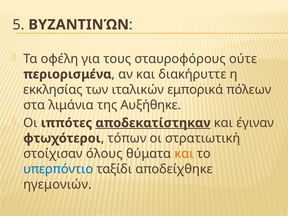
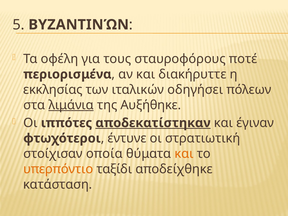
ούτε: ούτε -> ποτέ (243, 59)
εμπορικά: εμπορικά -> οδηγήσει (195, 90)
λιμάνια underline: none -> present (71, 105)
τόπων: τόπων -> έντυνε (127, 138)
όλους: όλους -> οποία (104, 154)
υπερπόντιο colour: blue -> orange (58, 169)
ηγεμονιών: ηγεμονιών -> κατάσταση (58, 184)
